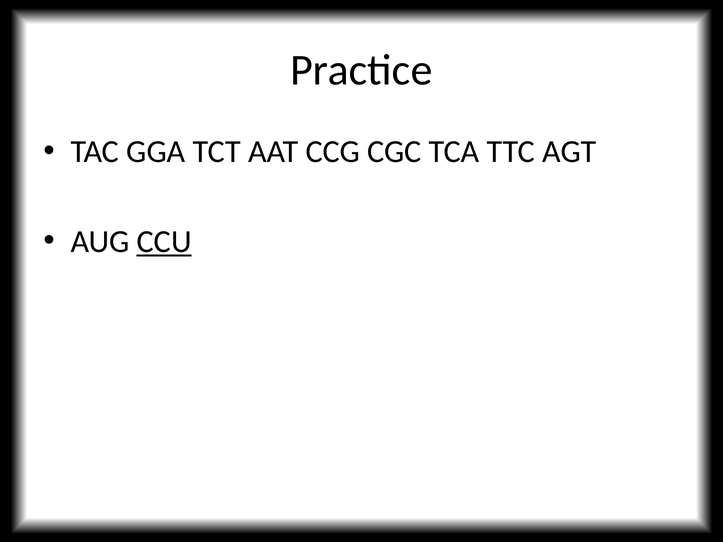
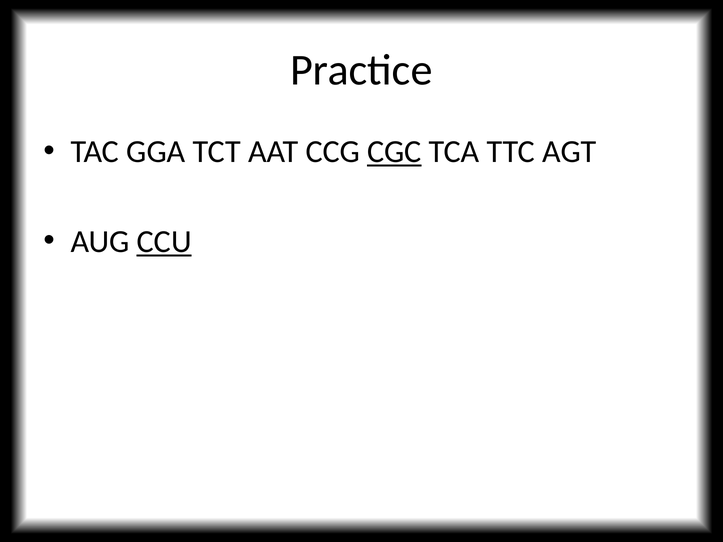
CGC underline: none -> present (394, 152)
